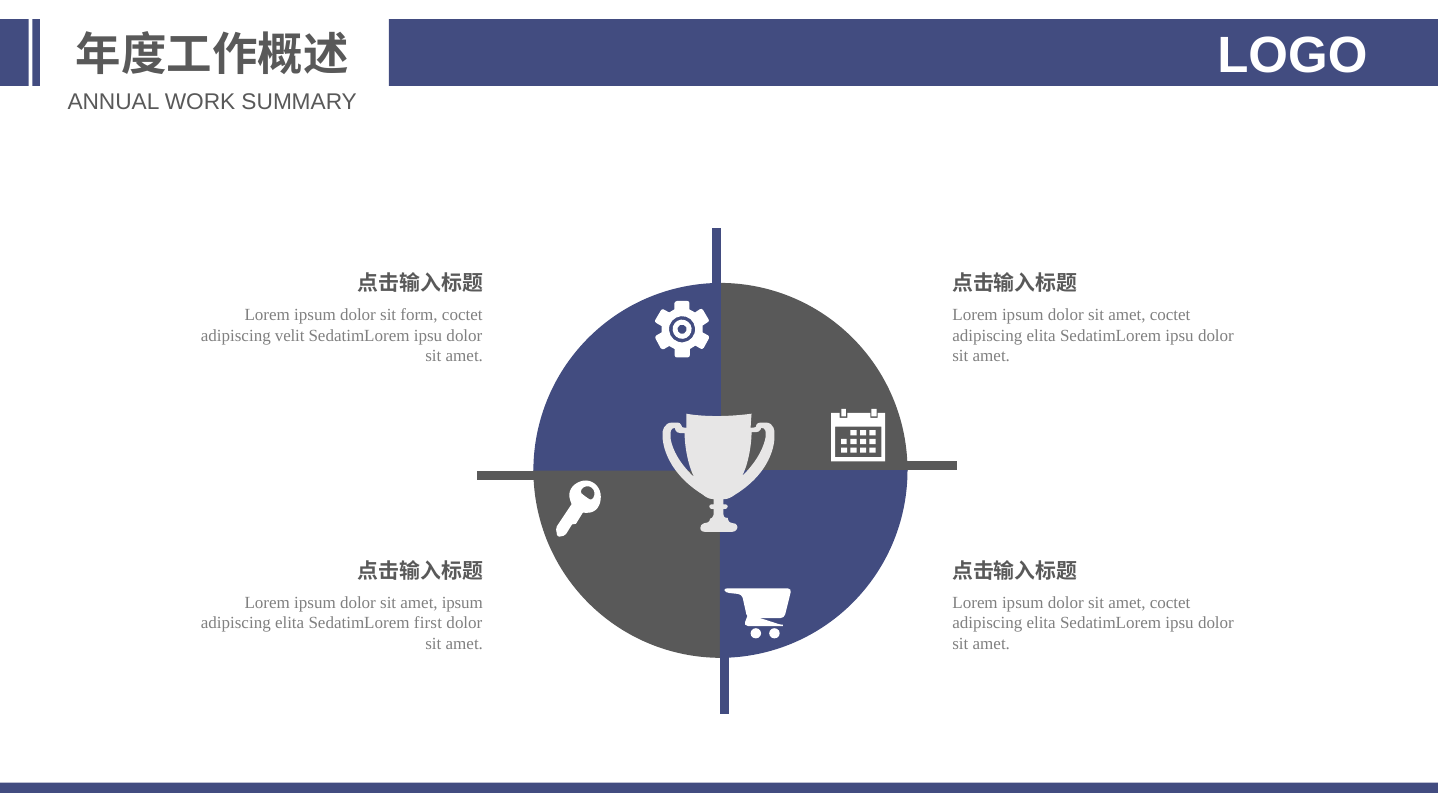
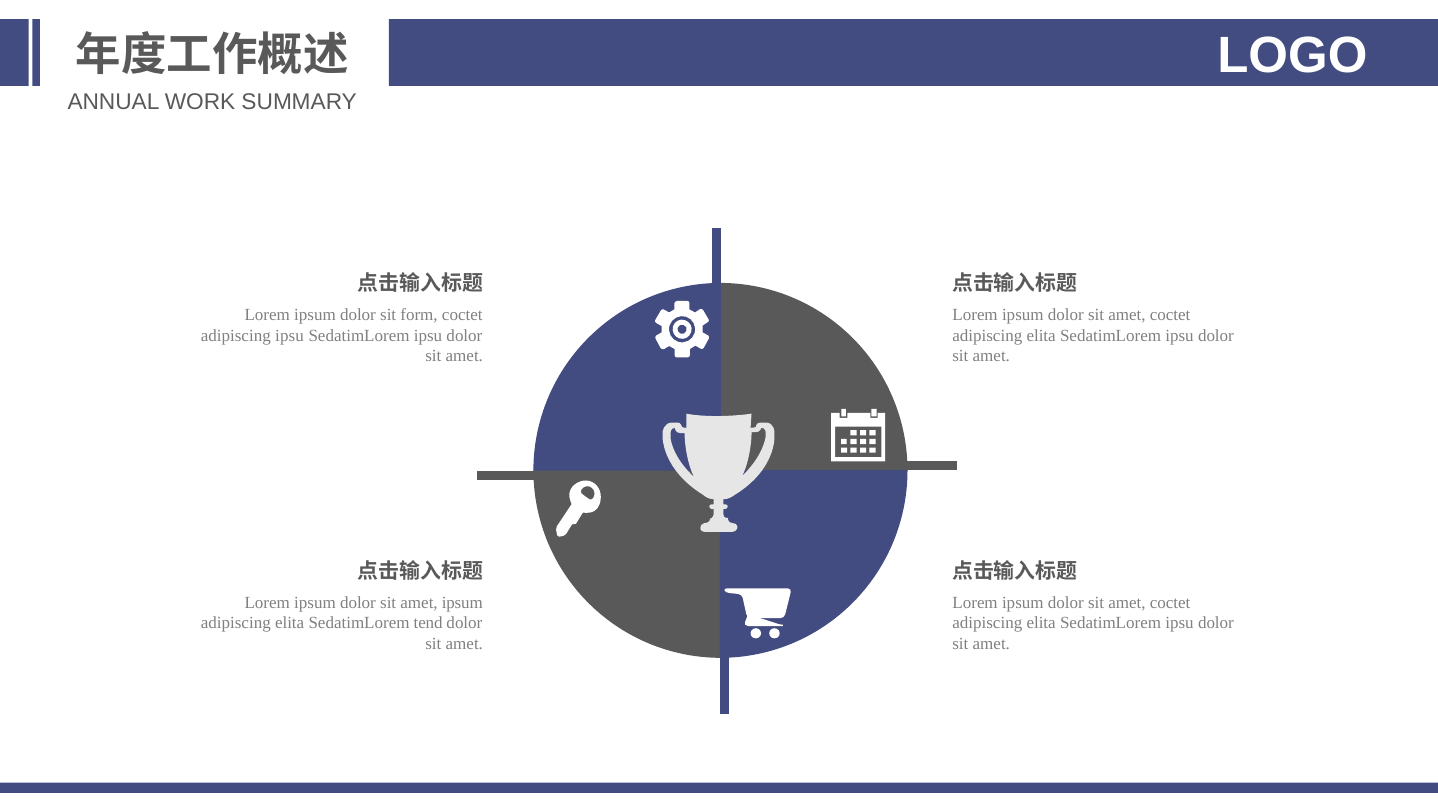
adipiscing velit: velit -> ipsu (290, 336)
first: first -> tend (428, 623)
